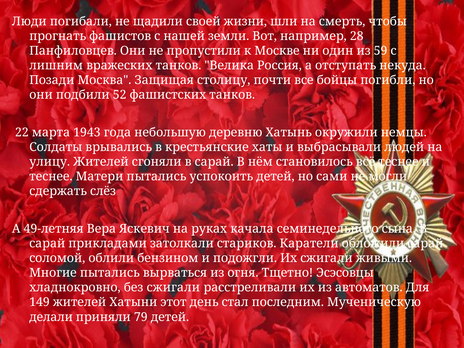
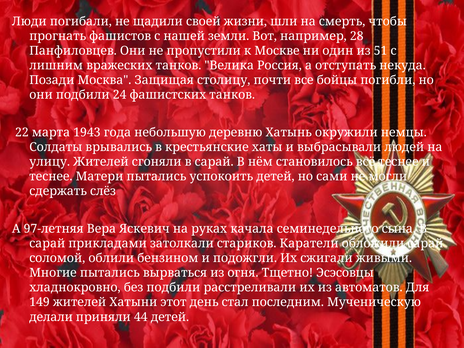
59: 59 -> 51 (381, 51)
52: 52 -> 24 (120, 95)
49-летняя: 49-летняя -> 97-летняя (54, 229)
без сжигали: сжигали -> подбили (173, 288)
79: 79 -> 44 (141, 317)
